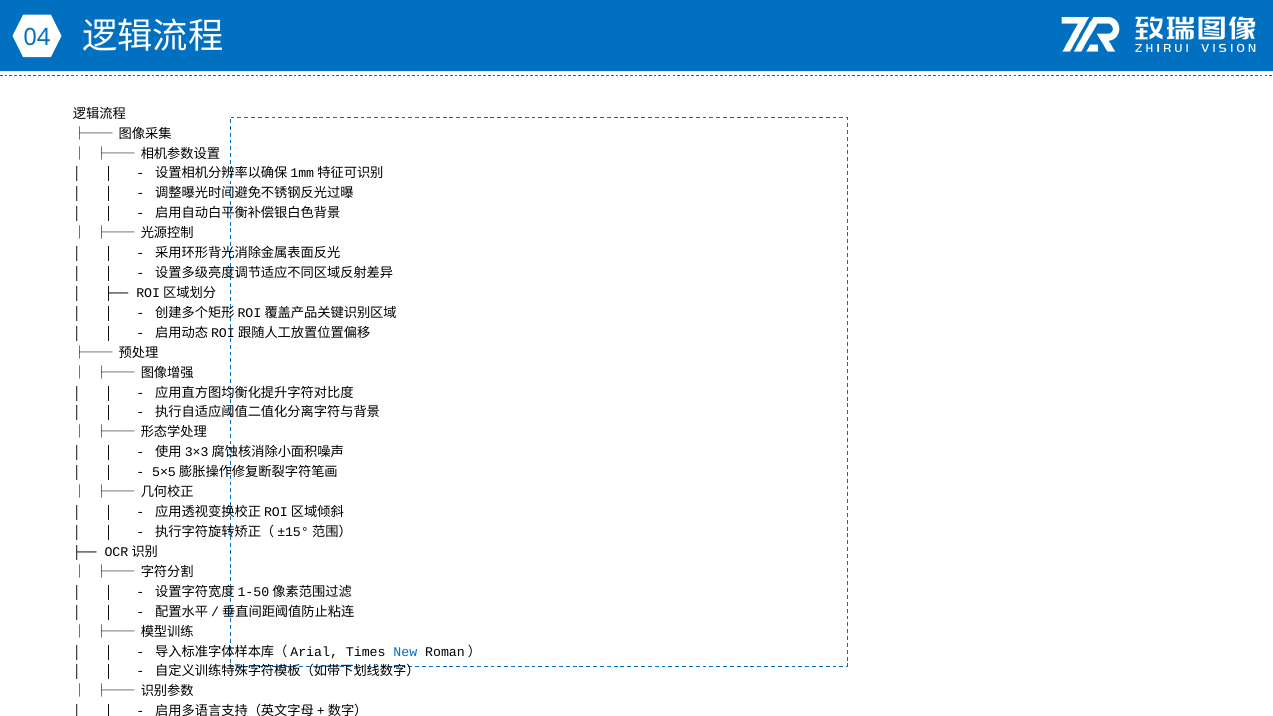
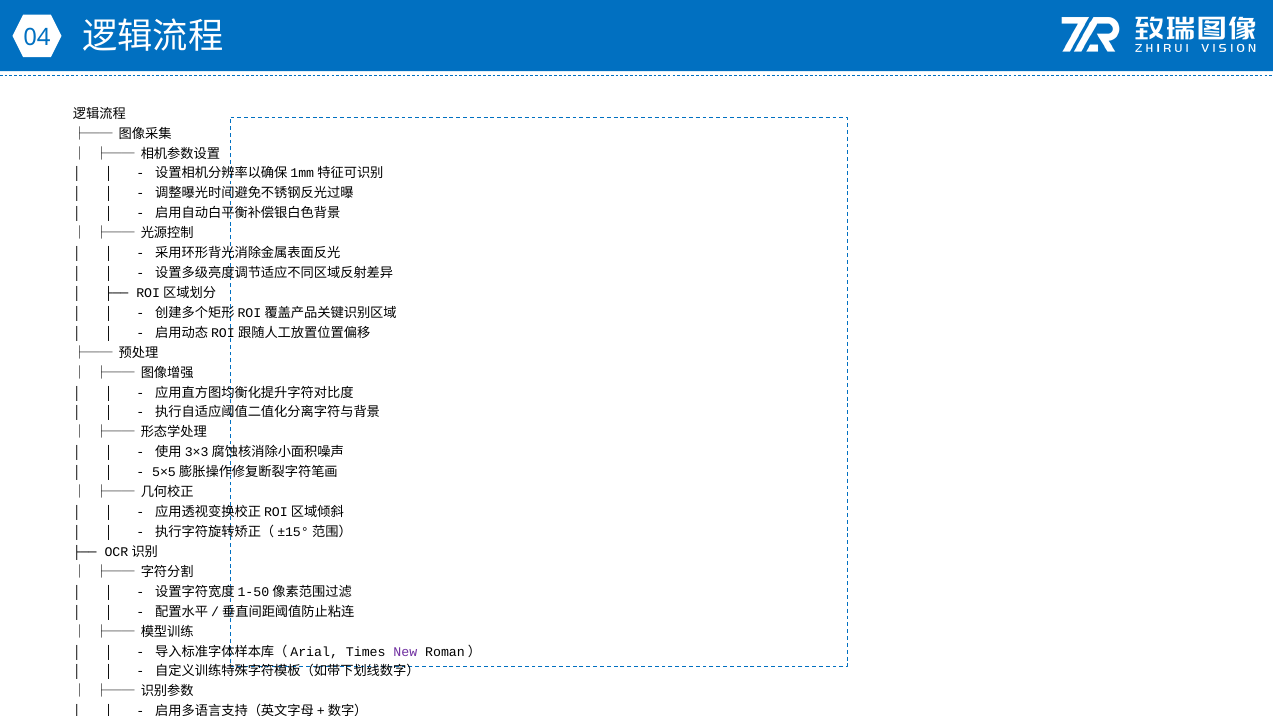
New colour: blue -> purple (405, 652)
